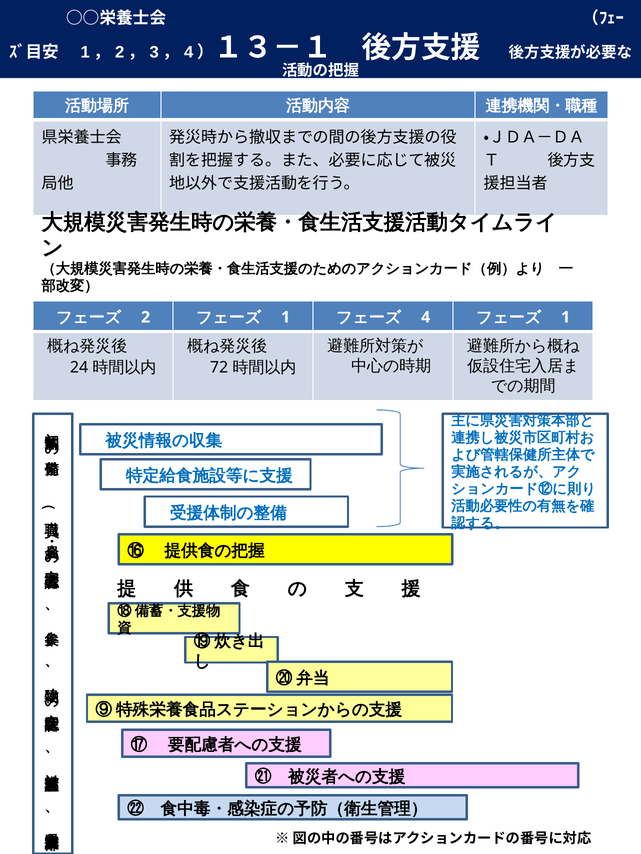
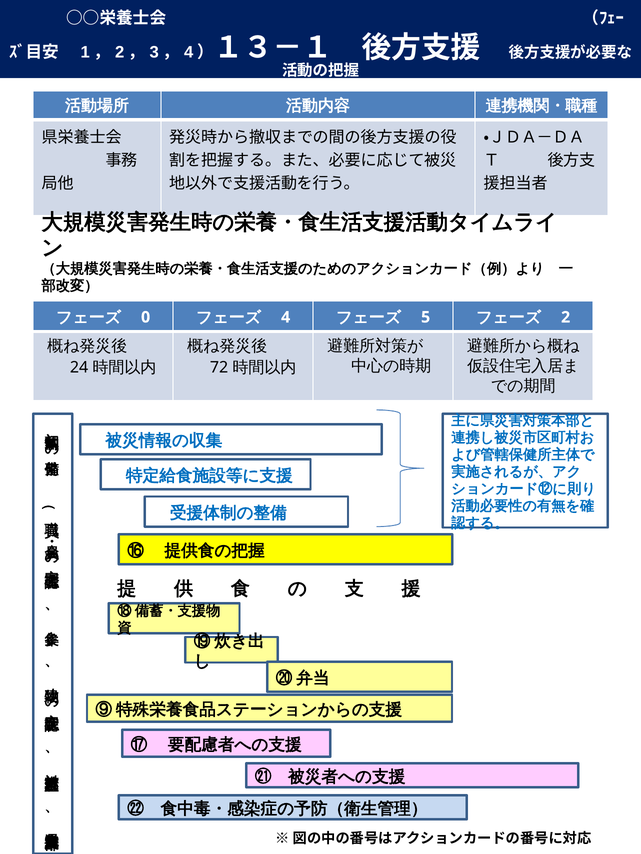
2: 2 -> 0 (146, 318)
1: 1 -> 4 (286, 318)
4: 4 -> 5 (426, 318)
1: 1 -> 2 (566, 318)
